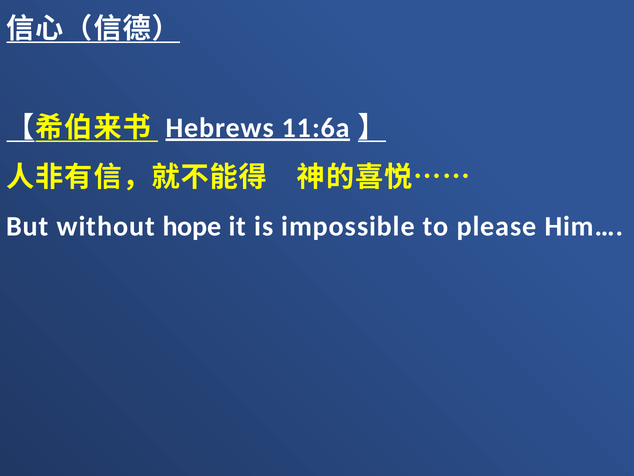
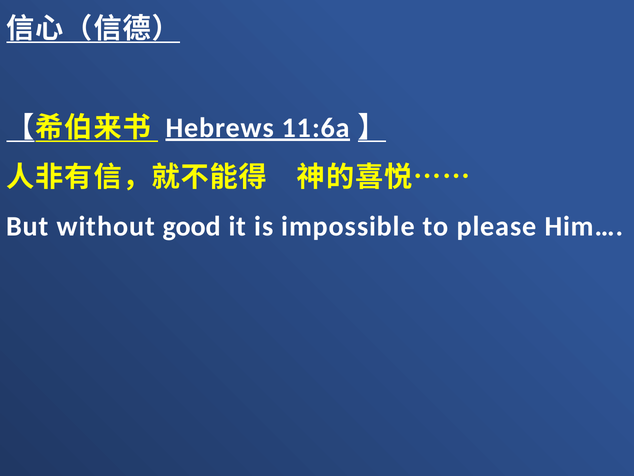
hope: hope -> good (192, 226)
